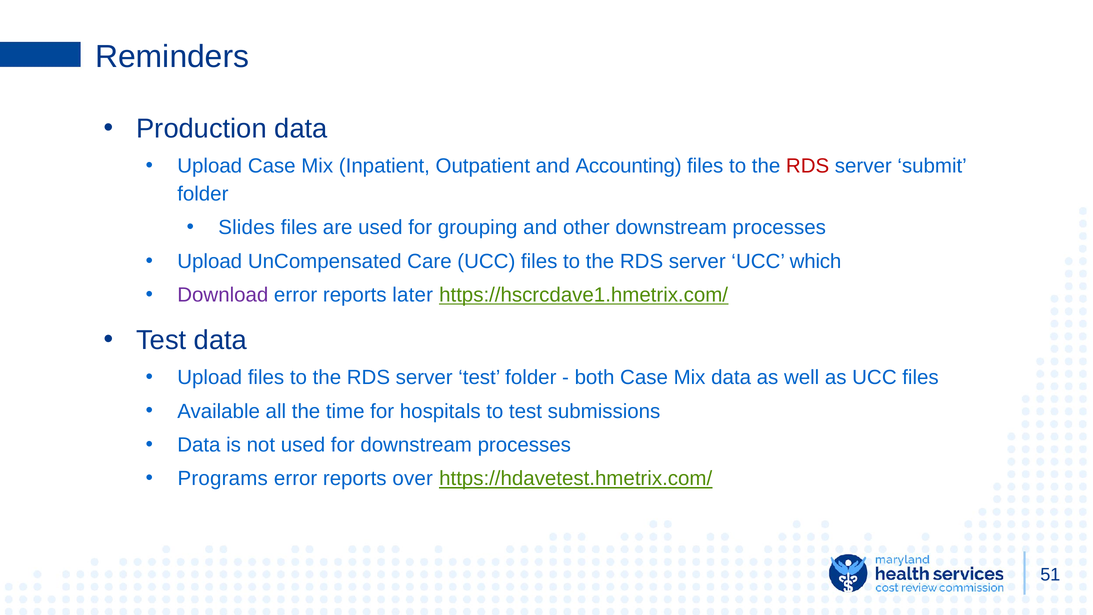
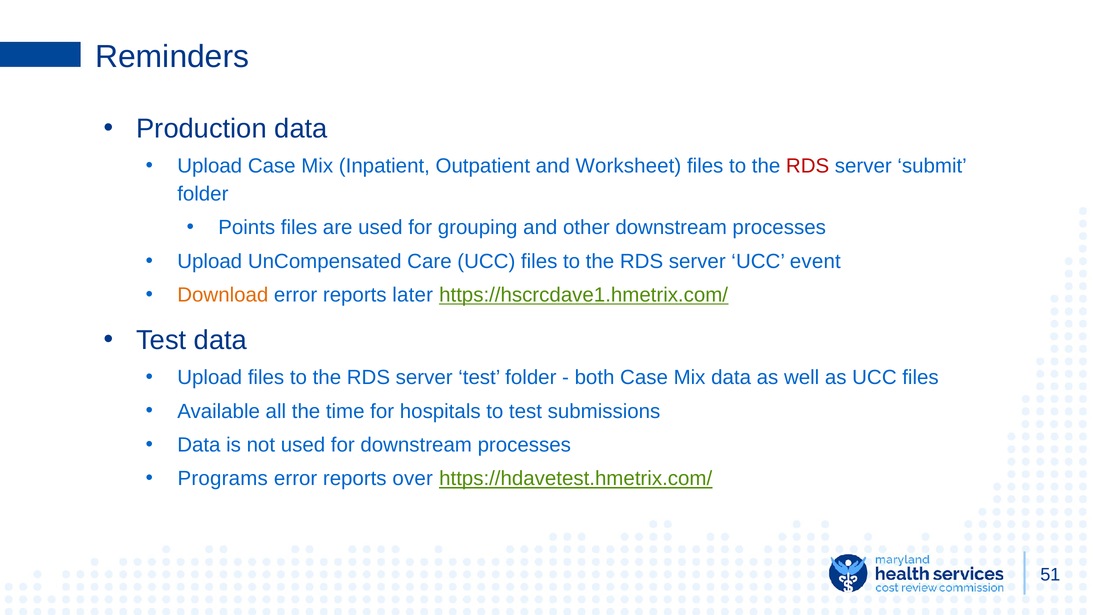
Accounting: Accounting -> Worksheet (628, 166)
Slides: Slides -> Points (247, 228)
which: which -> event (815, 261)
Download colour: purple -> orange (223, 295)
